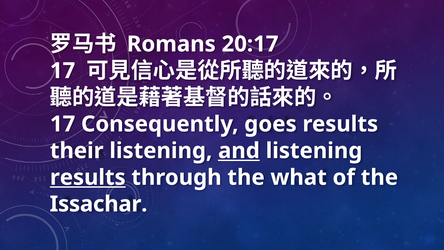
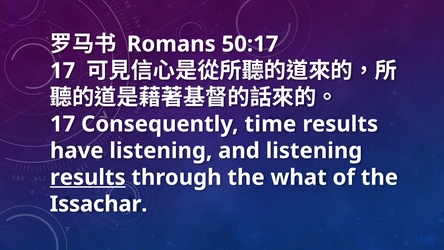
20:17: 20:17 -> 50:17 (250, 44)
goes: goes -> time (270, 124)
their: their -> have (77, 151)
and underline: present -> none (239, 151)
